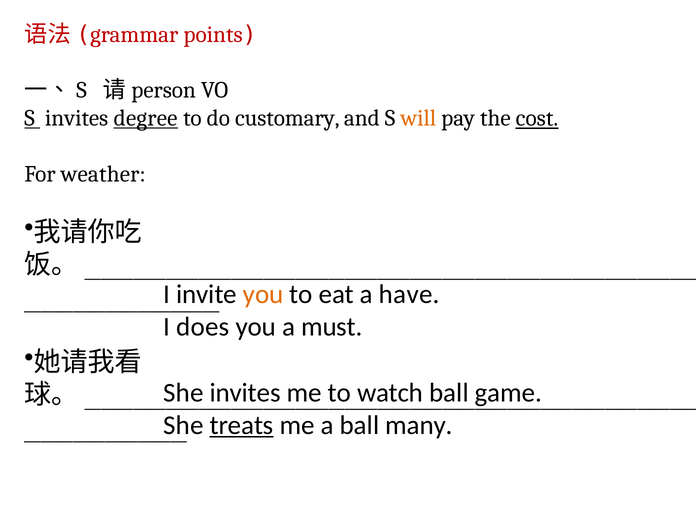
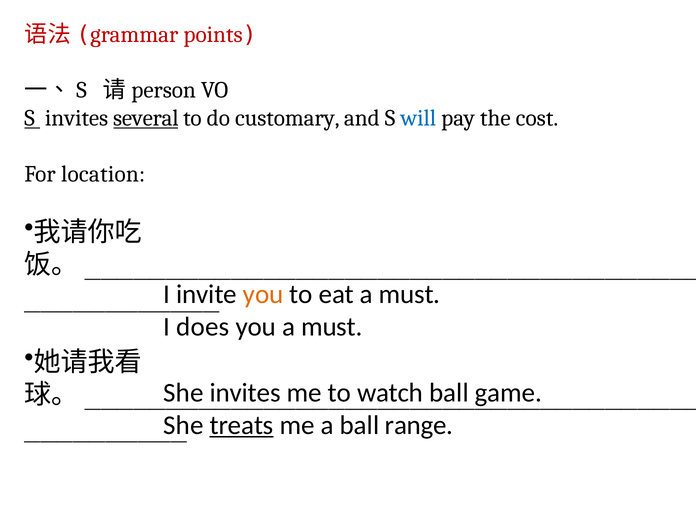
degree: degree -> several (146, 118)
will colour: orange -> blue (418, 118)
cost underline: present -> none (537, 118)
weather: weather -> location (103, 174)
eat a have: have -> must (409, 294)
many: many -> range (419, 425)
